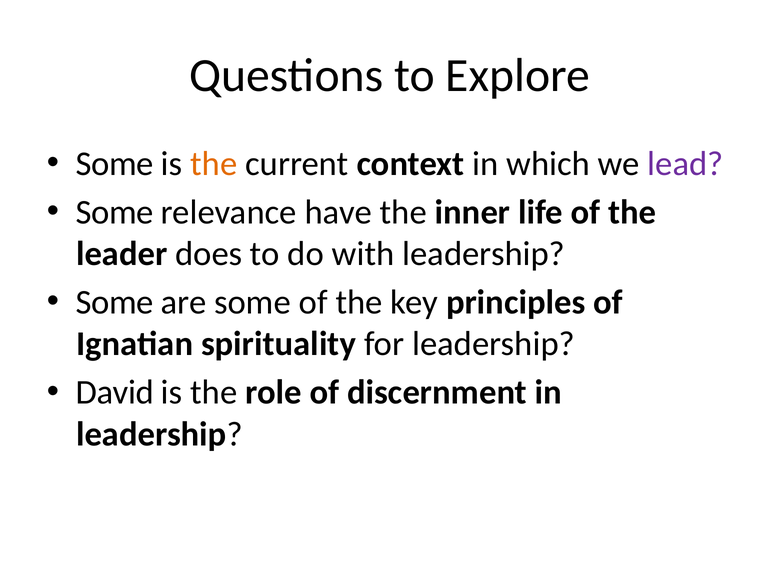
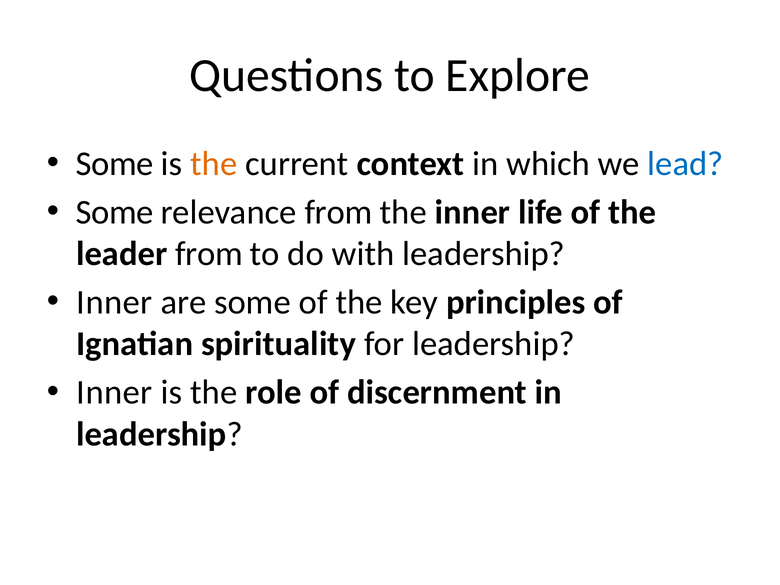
lead colour: purple -> blue (685, 164)
relevance have: have -> from (338, 212)
leader does: does -> from (209, 254)
Some: Some -> Inner (114, 302)
David: David -> Inner (114, 393)
